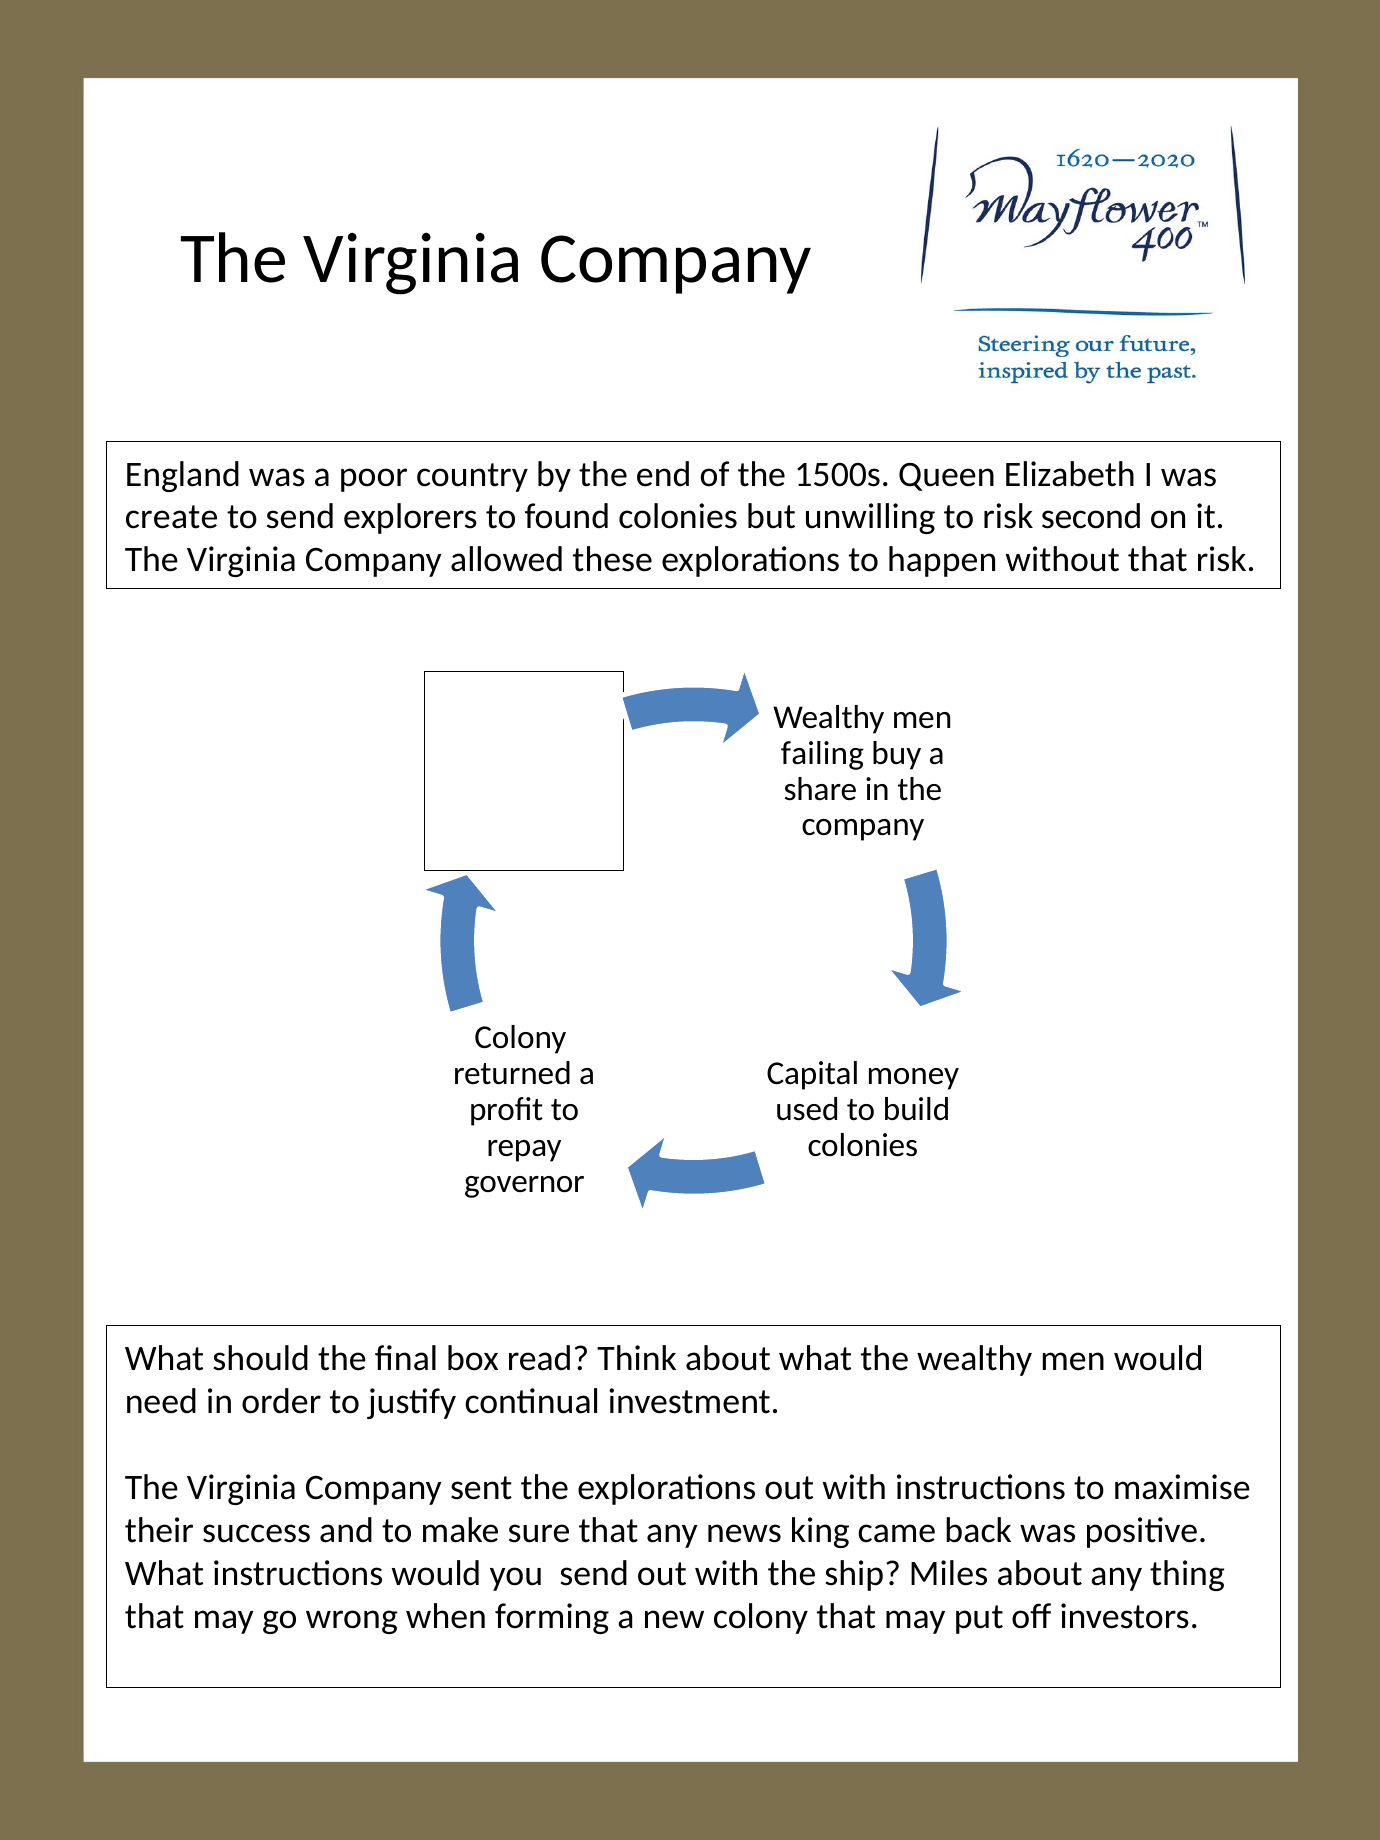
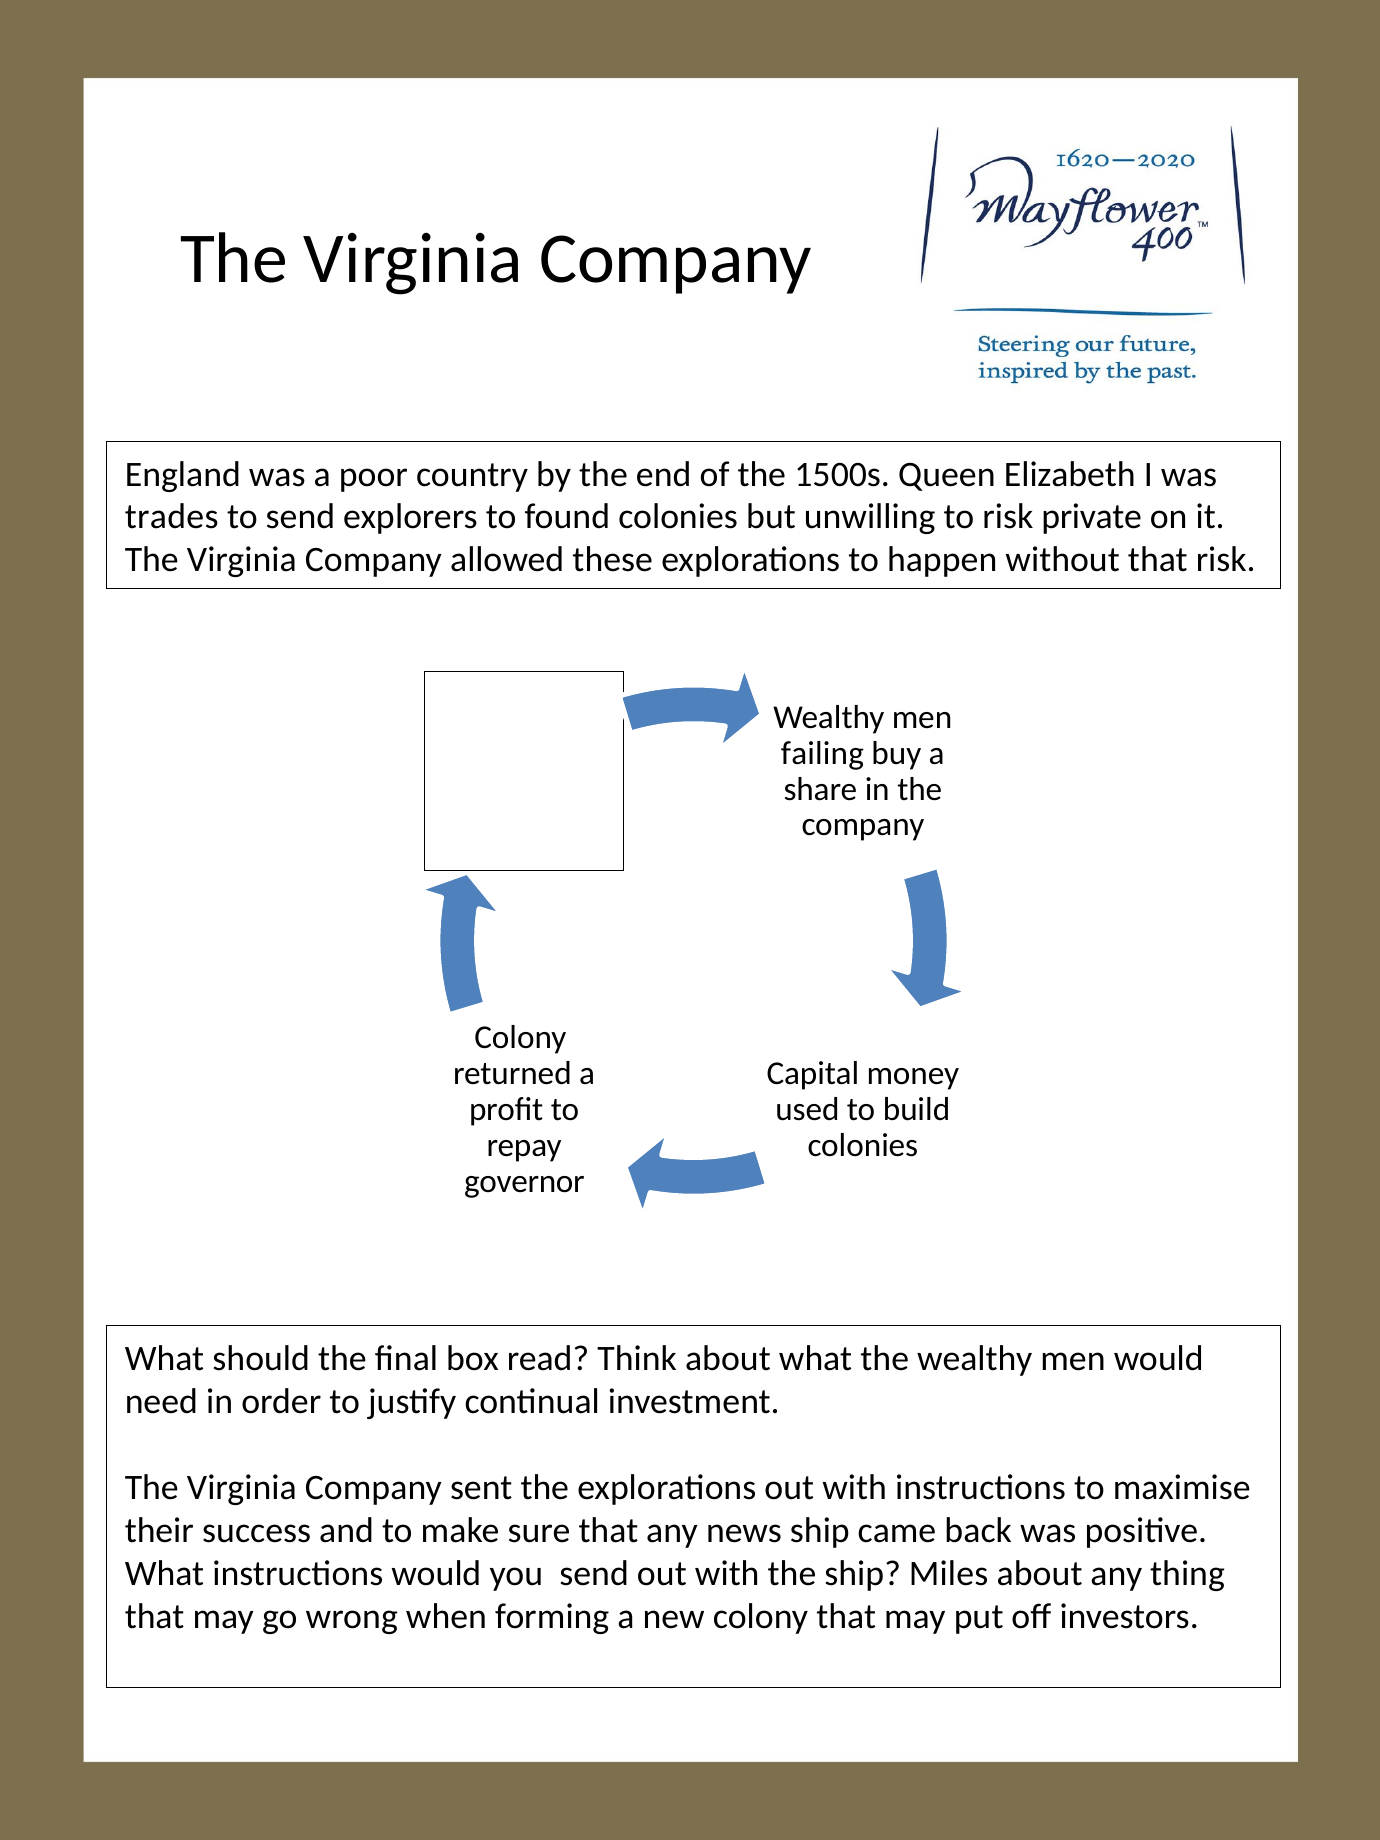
create: create -> trades (172, 517)
second: second -> private (1092, 517)
news king: king -> ship (820, 1531)
